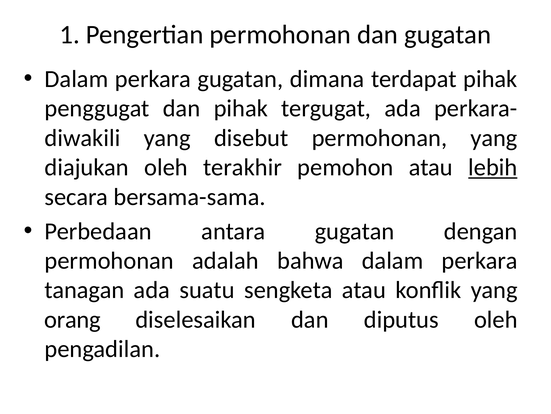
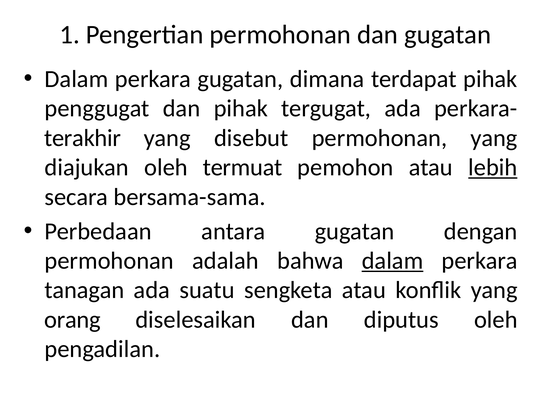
diwakili: diwakili -> terakhir (83, 138)
terakhir: terakhir -> termuat (243, 167)
dalam underline: none -> present (392, 260)
